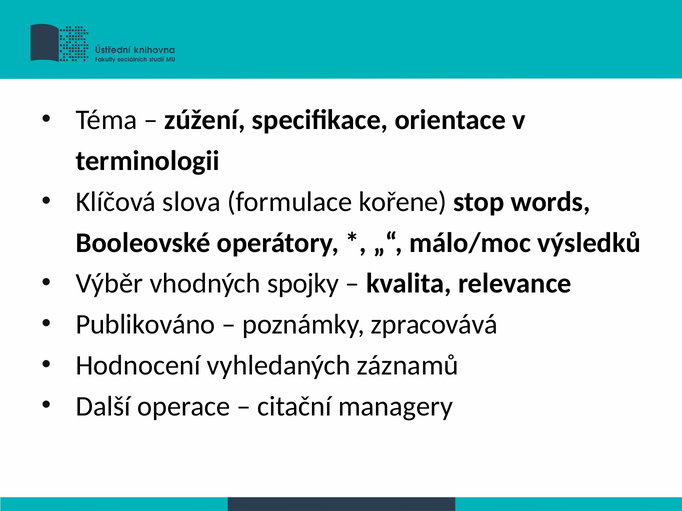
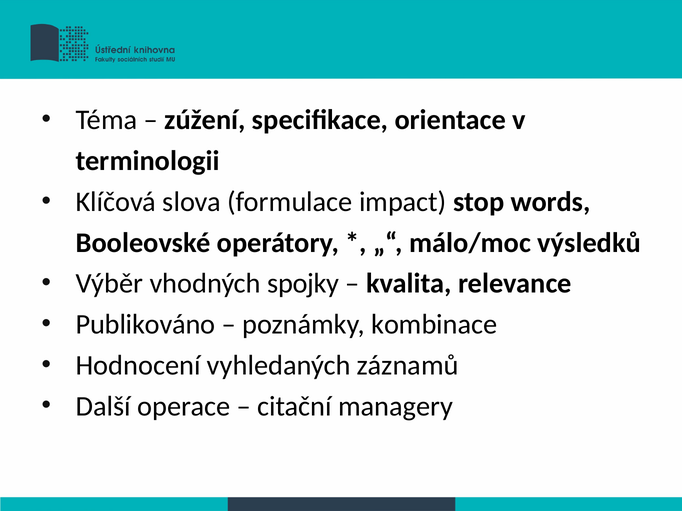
kořene: kořene -> impact (403, 202)
zpracovává: zpracovává -> kombinace (434, 325)
